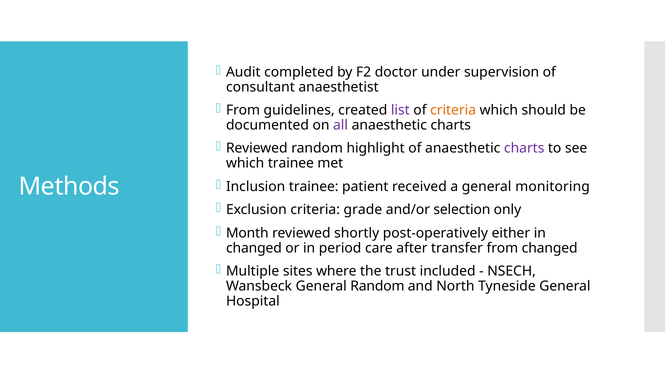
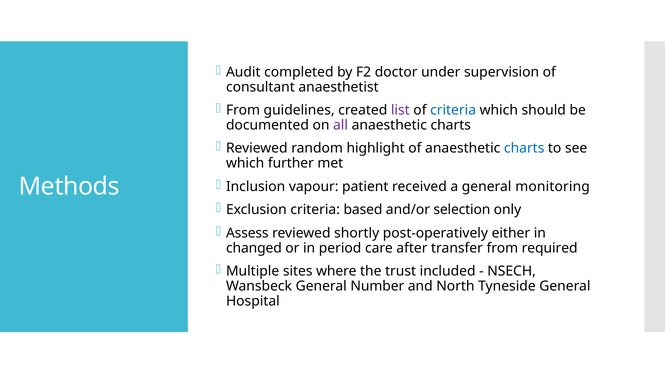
criteria colour: orange -> blue (453, 110)
charts colour: purple -> blue (524, 148)
which trainee: trainee -> further (291, 163)
Inclusion trainee: trainee -> vapour (314, 187)
grade: grade -> based (363, 210)
Month: Month -> Assess (247, 233)
from changed: changed -> required (550, 248)
General Random: Random -> Number (377, 286)
